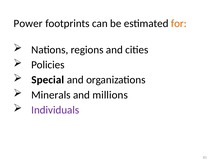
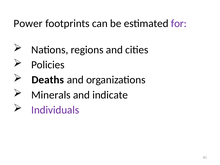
for colour: orange -> purple (179, 23)
Special: Special -> Deaths (48, 80)
millions: millions -> indicate (110, 95)
